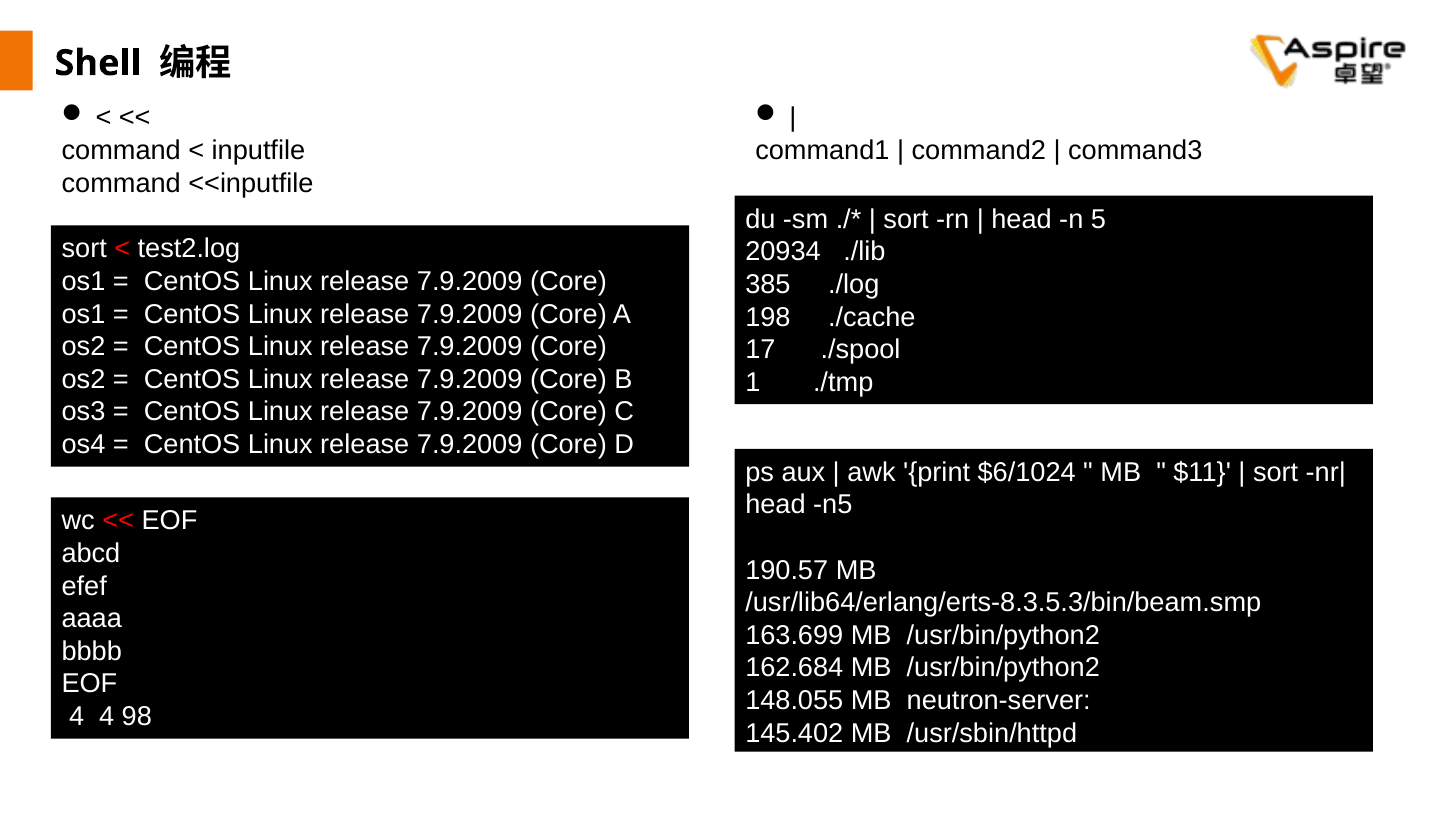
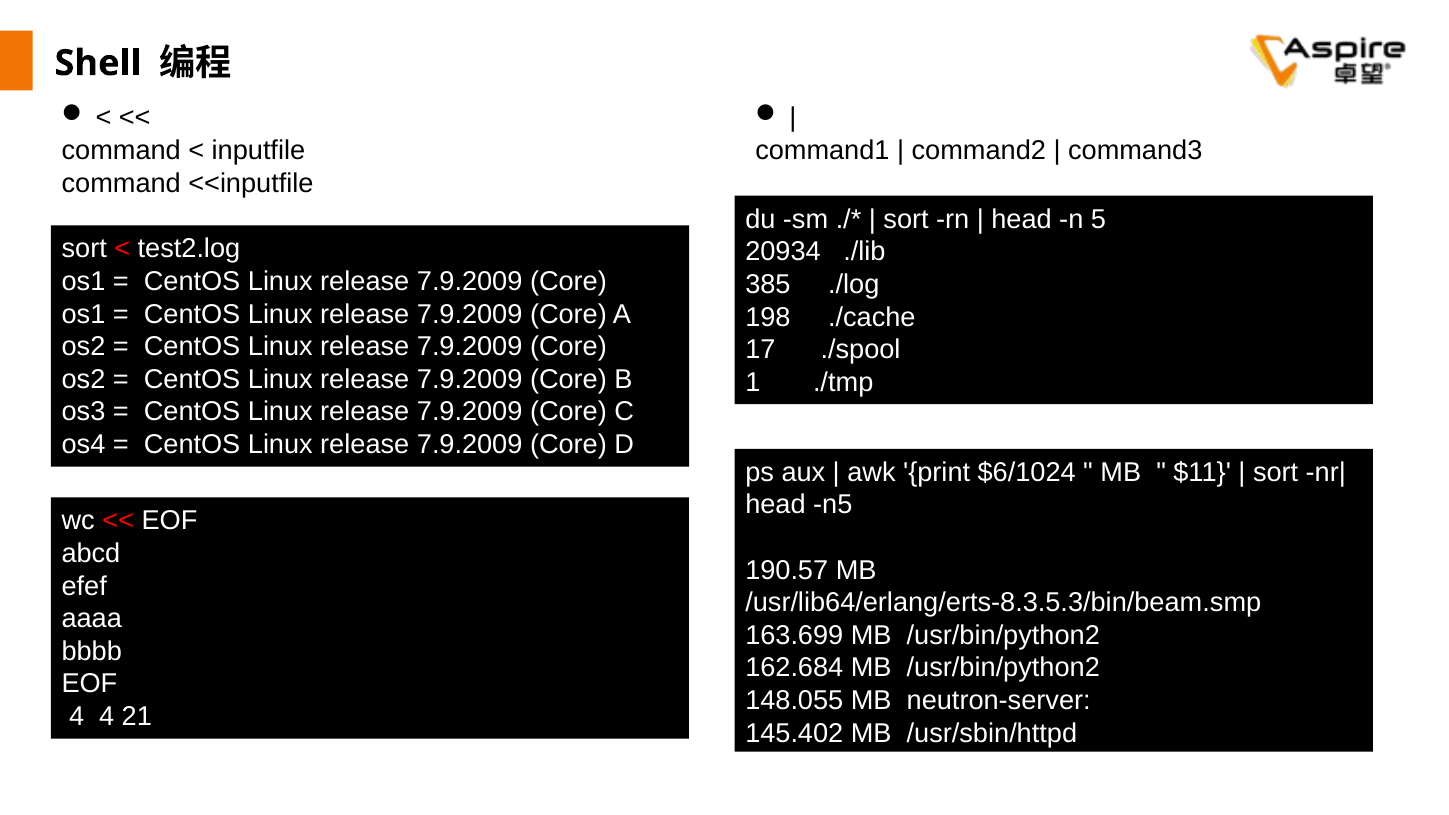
98: 98 -> 21 (137, 716)
